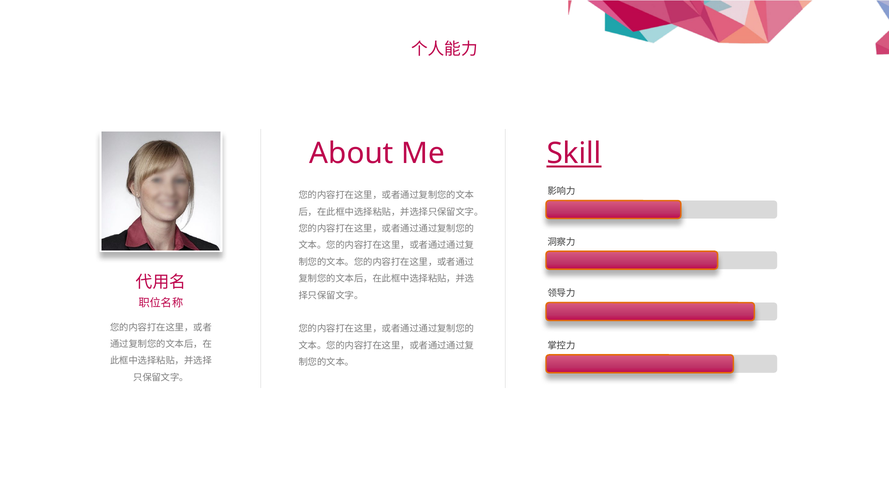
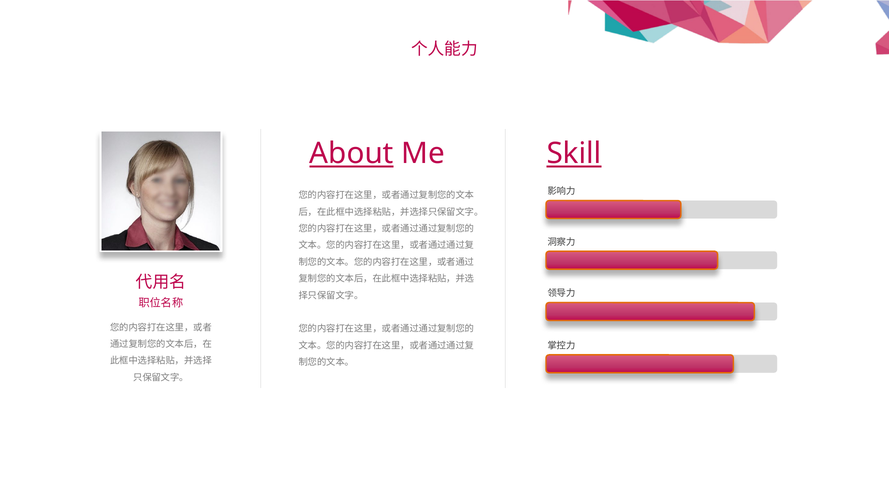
About underline: none -> present (351, 154)
